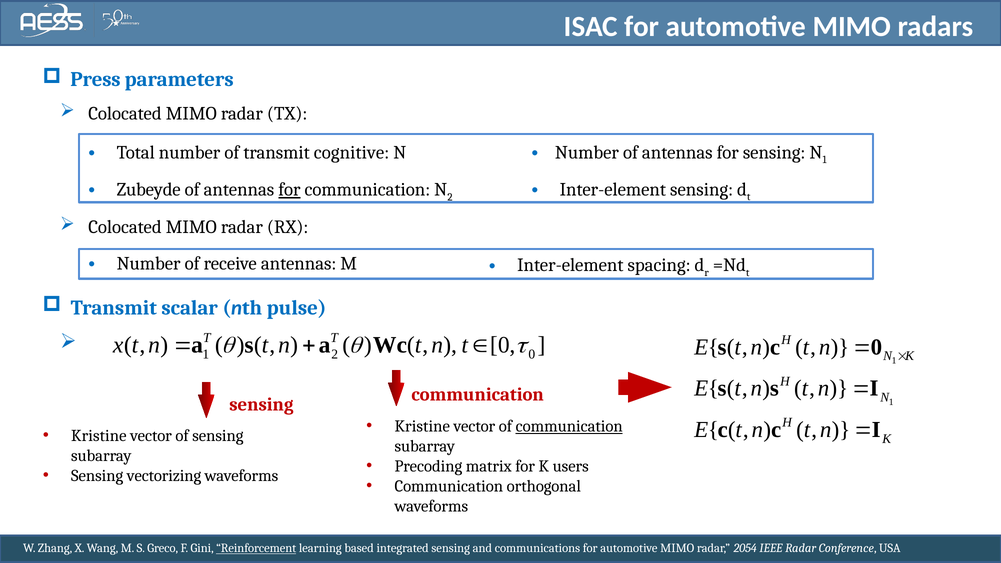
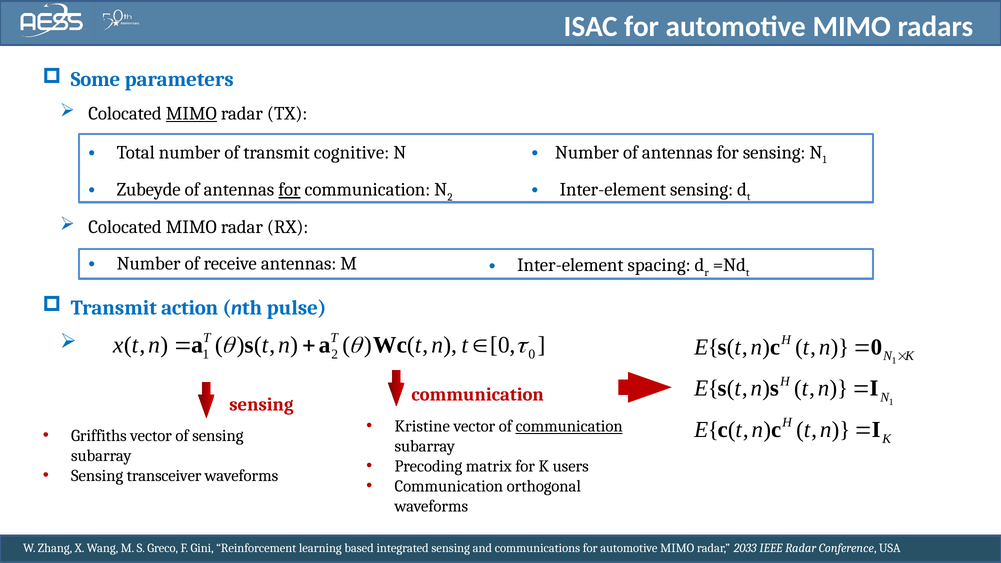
Press: Press -> Some (95, 80)
MIMO underline: none -> present (191, 114)
scalar: scalar -> action (190, 308)
Kristine: Kristine -> Griffiths (99, 436)
vectorizing: vectorizing -> transceiver (164, 476)
Reinforcement underline: present -> none (256, 548)
2054: 2054 -> 2033 (745, 548)
